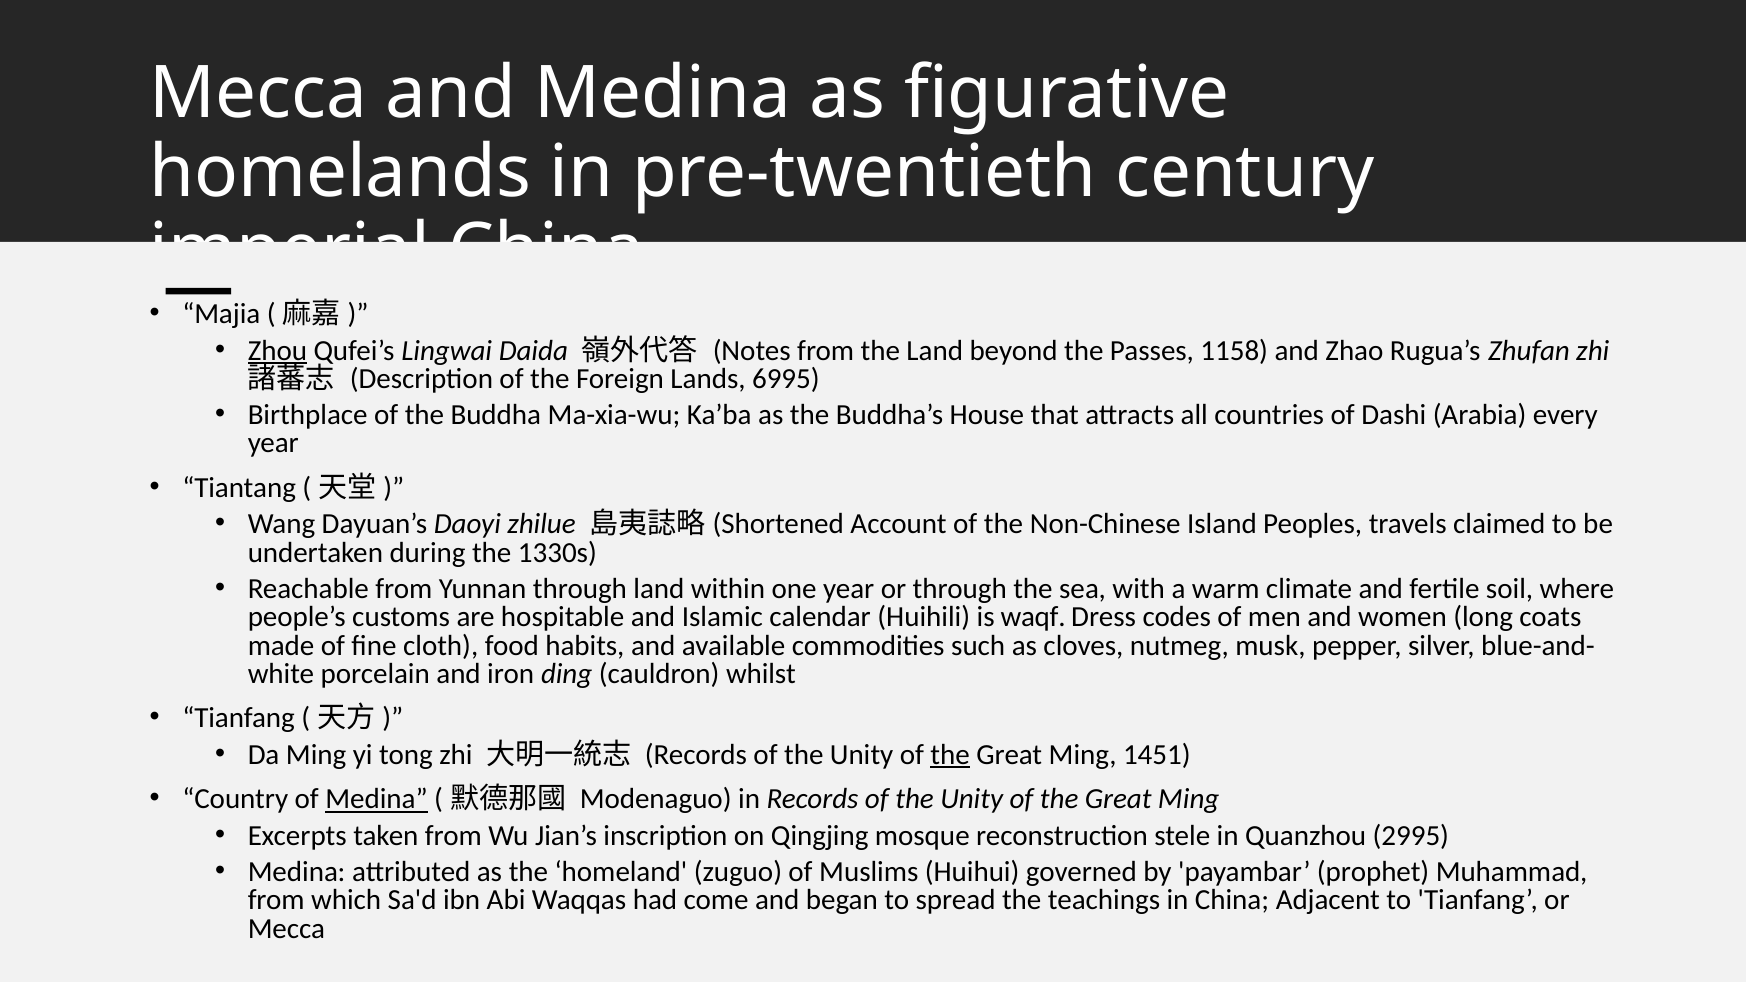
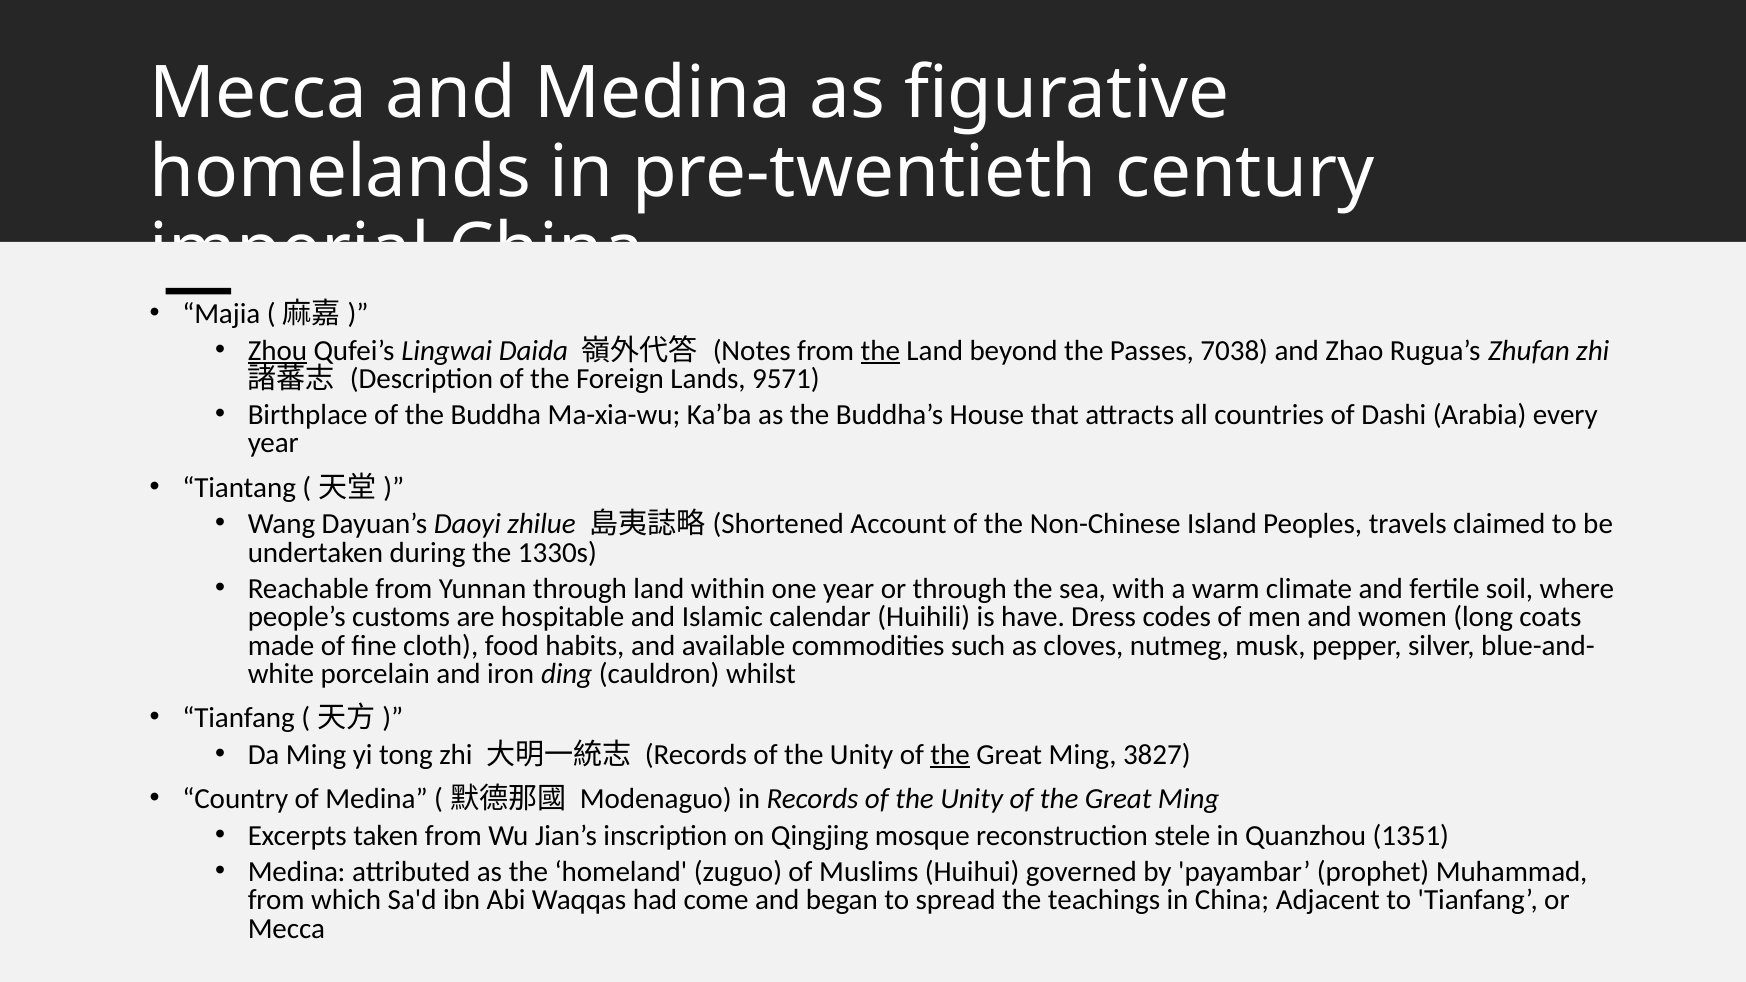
the underline: none -> present (880, 350)
1158: 1158 -> 7038 (1234, 350)
6995: 6995 -> 9571 (786, 379)
waqf: waqf -> have (1033, 617)
1451: 1451 -> 3827 (1157, 755)
Medina underline: present -> none (377, 799)
2995: 2995 -> 1351 (1411, 836)
